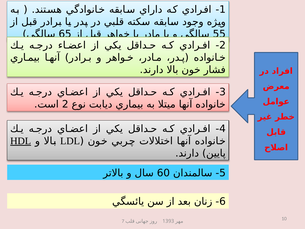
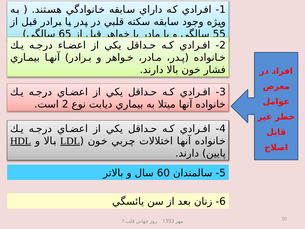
LDL underline: none -> present (70, 141)
